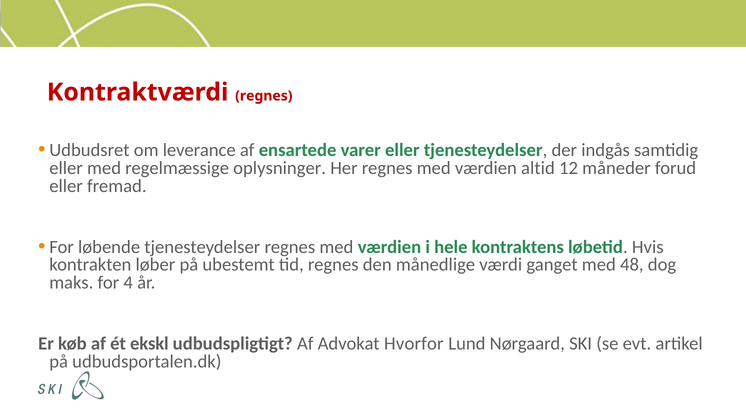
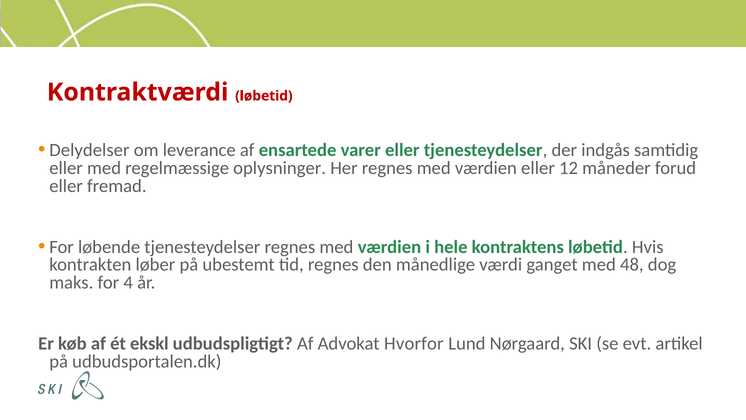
Kontraktværdi regnes: regnes -> løbetid (264, 96)
Udbudsret: Udbudsret -> Delydelser (89, 150)
værdien altid: altid -> eller (538, 168)
